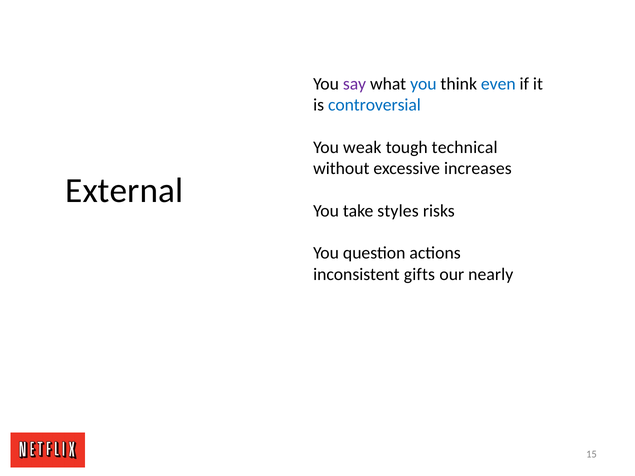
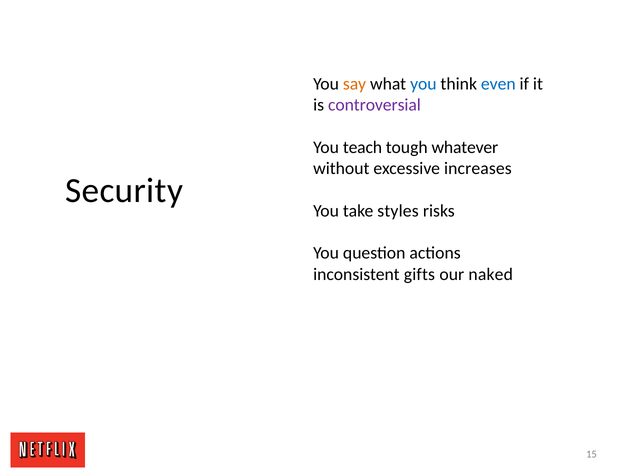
say colour: purple -> orange (355, 84)
controversial colour: blue -> purple (374, 105)
weak: weak -> teach (362, 147)
technical: technical -> whatever (465, 147)
External: External -> Security (124, 191)
nearly: nearly -> naked (491, 274)
